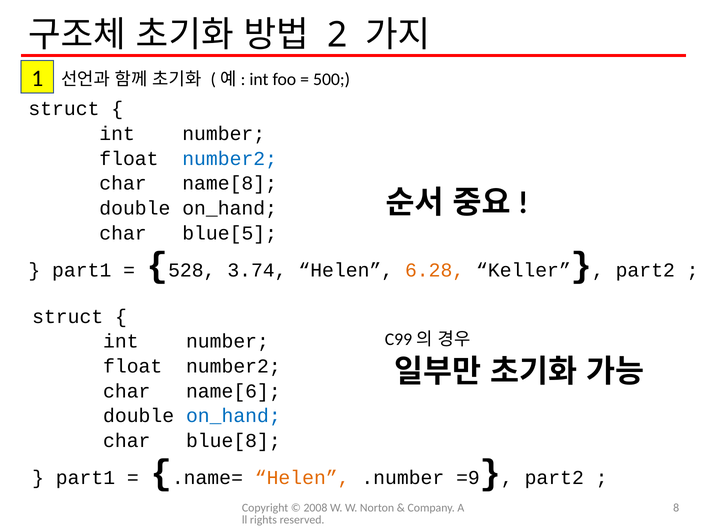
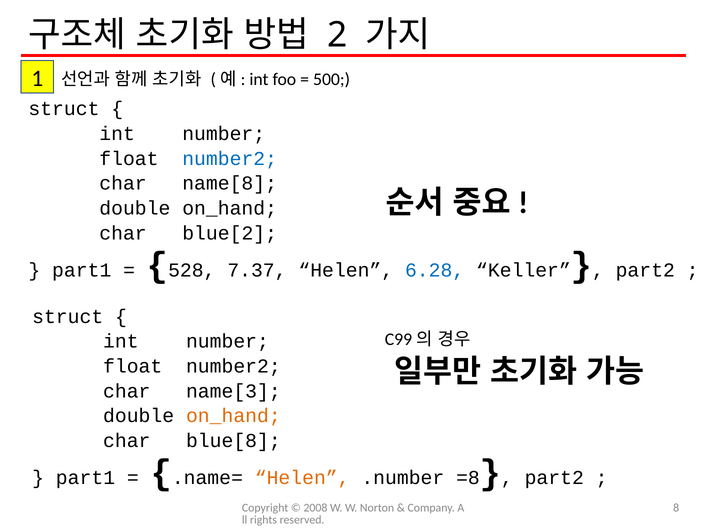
blue[5: blue[5 -> blue[2 (230, 233)
3.74: 3.74 -> 7.37 (257, 270)
6.28 colour: orange -> blue (435, 270)
name[6: name[6 -> name[3 (233, 391)
on_hand colour: blue -> orange (233, 416)
=9: =9 -> =8 (468, 478)
